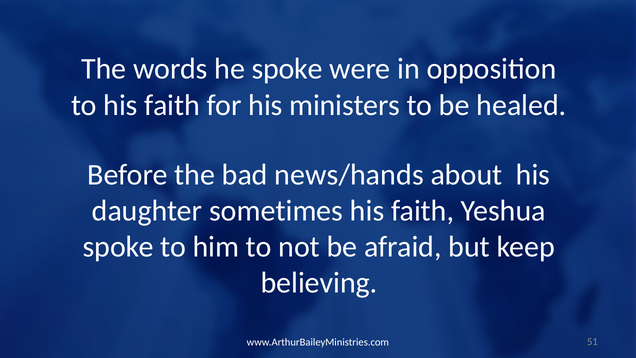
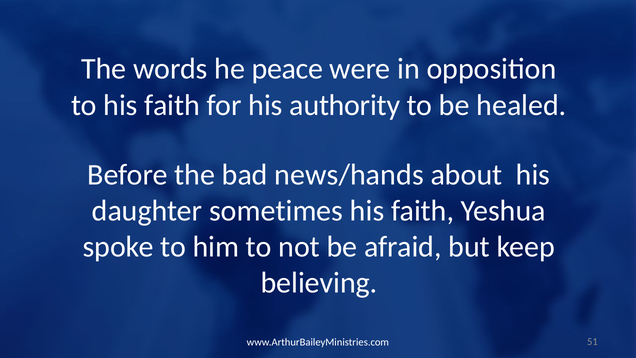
he spoke: spoke -> peace (287, 69)
ministers: ministers -> authority (345, 105)
